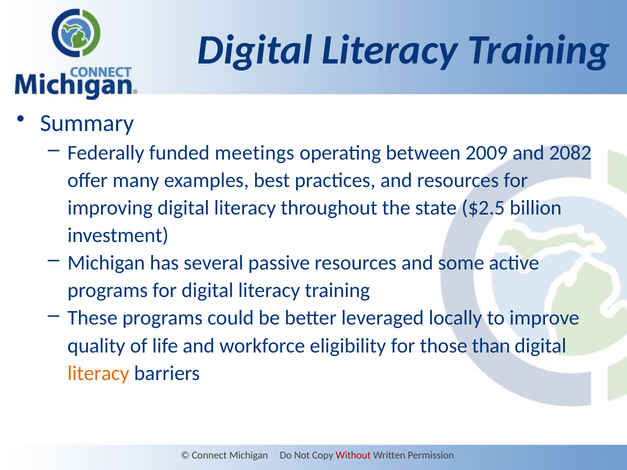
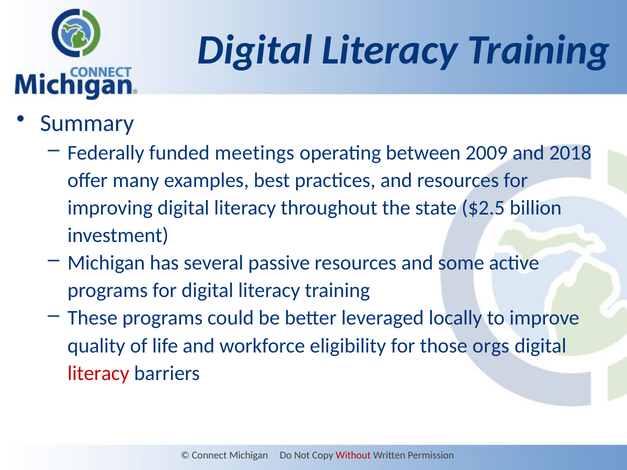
2082: 2082 -> 2018 (570, 153)
than: than -> orgs (491, 346)
literacy colour: orange -> red (98, 373)
